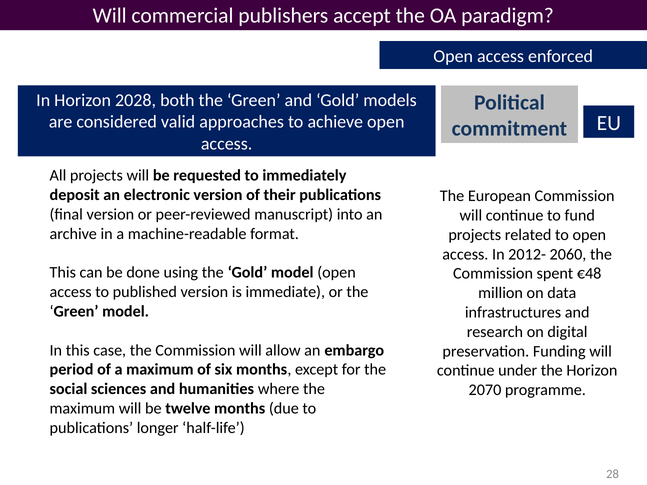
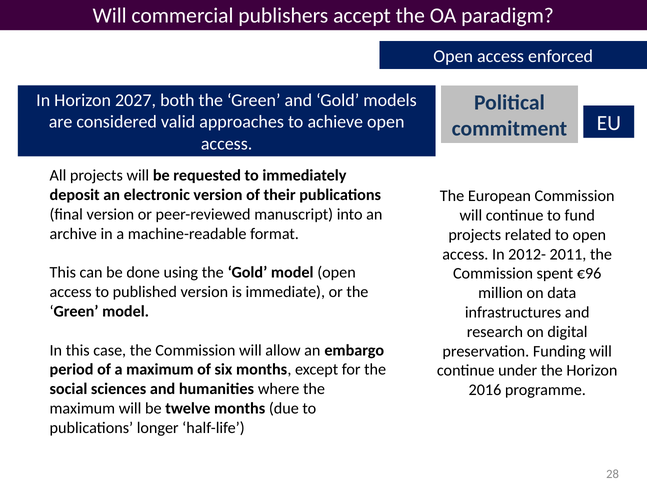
2028: 2028 -> 2027 (136, 101)
2060: 2060 -> 2011 (568, 254)
€48: €48 -> €96 (589, 274)
2070: 2070 -> 2016 (485, 390)
